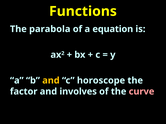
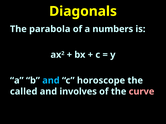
Functions: Functions -> Diagonals (83, 11)
equation: equation -> numbers (113, 29)
and colour: yellow -> light blue (51, 81)
factor: factor -> called (24, 92)
